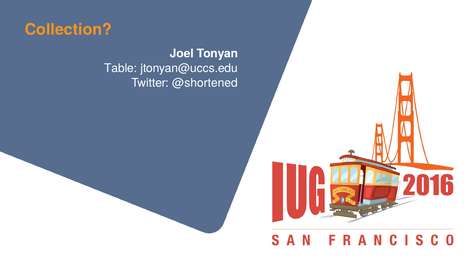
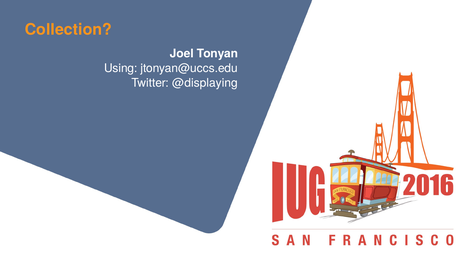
Table: Table -> Using (121, 68)
@shortened: @shortened -> @displaying (205, 83)
